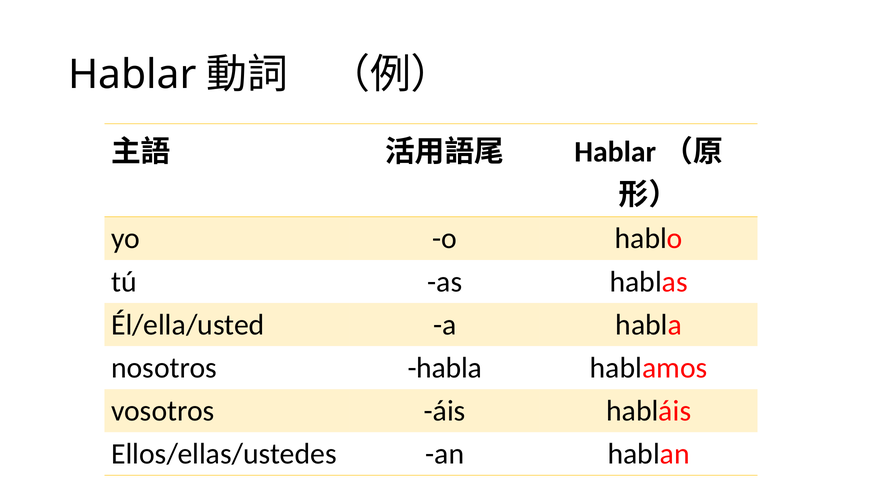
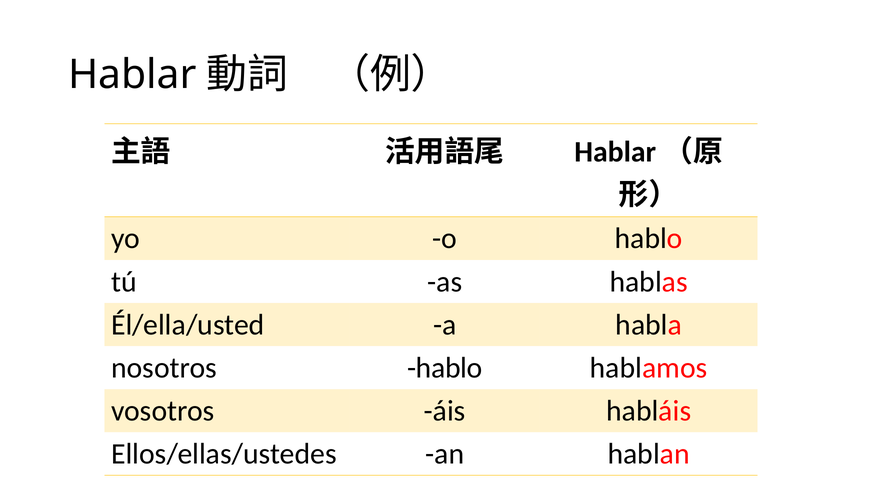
nosotros habla: habla -> hablo (445, 368)
